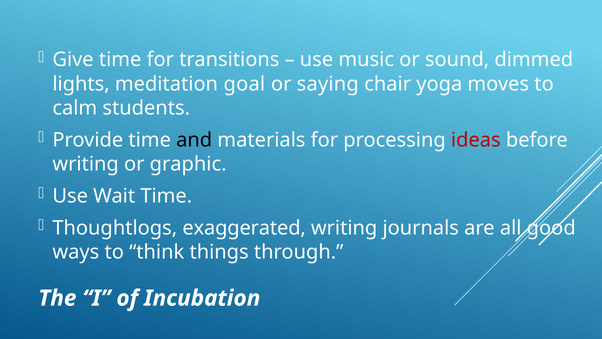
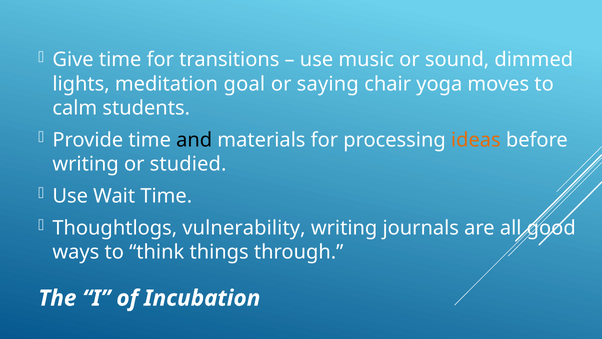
ideas colour: red -> orange (476, 140)
graphic: graphic -> studied (188, 164)
exaggerated: exaggerated -> vulnerability (244, 228)
